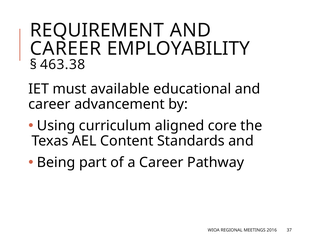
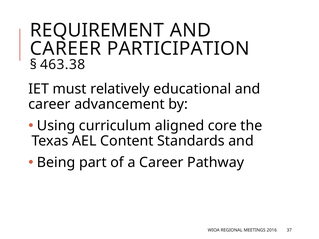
EMPLOYABILITY: EMPLOYABILITY -> PARTICIPATION (178, 49)
available: available -> relatively (120, 89)
